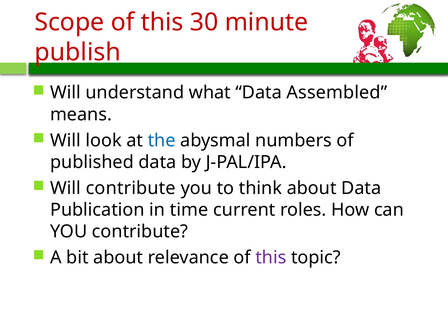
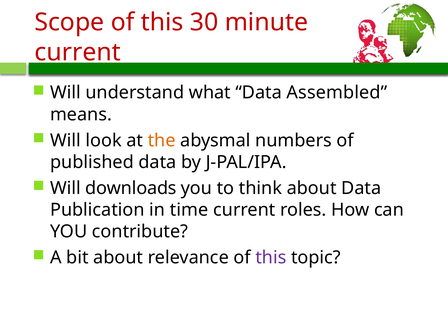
publish: publish -> current (78, 52)
the colour: blue -> orange (162, 140)
Will contribute: contribute -> downloads (131, 188)
